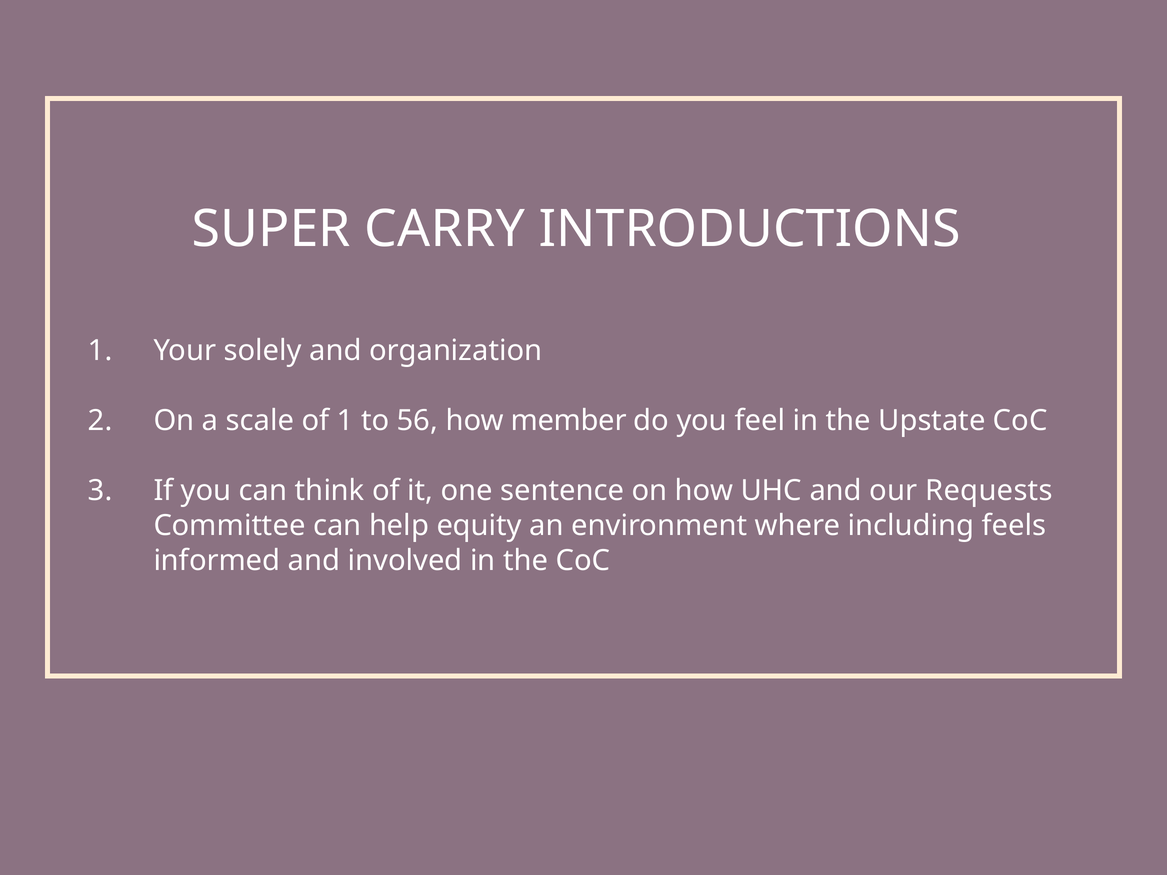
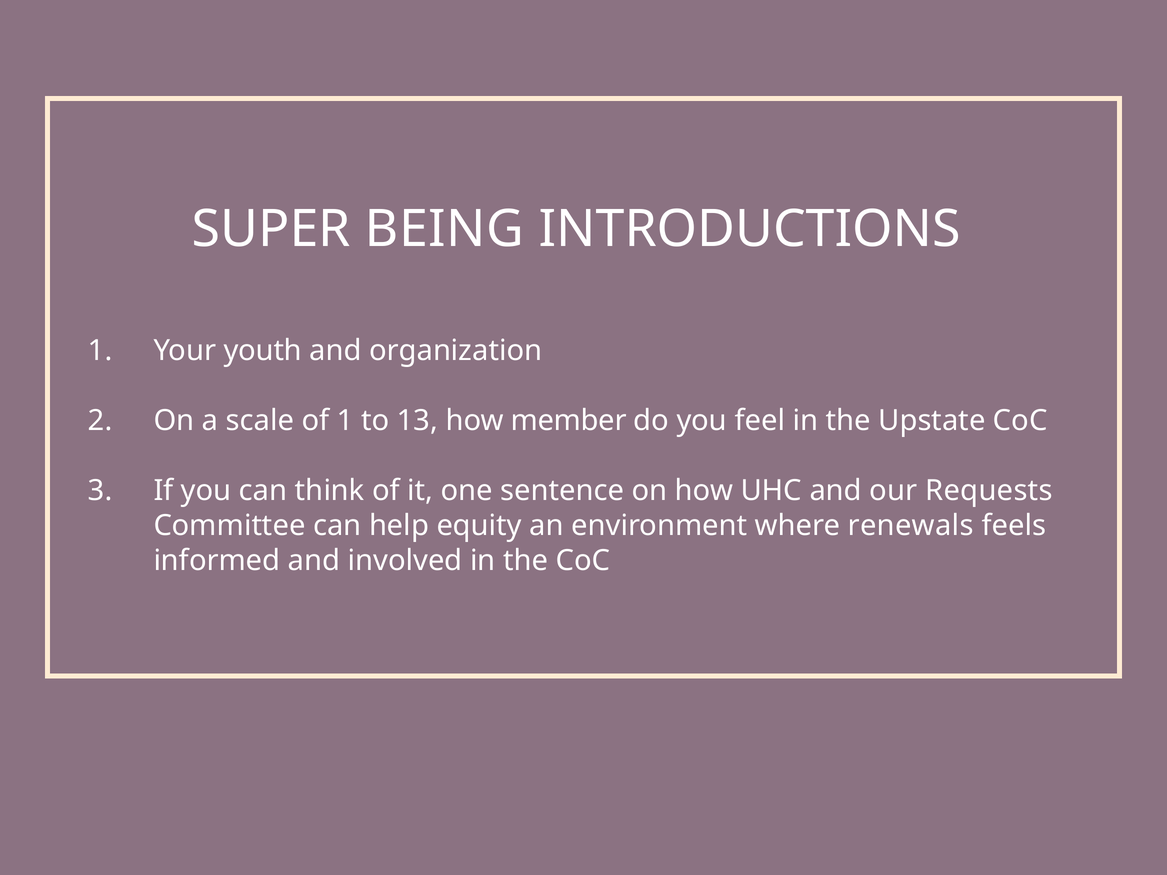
CARRY: CARRY -> BEING (444, 229)
solely: solely -> youth (263, 351)
56: 56 -> 13 (417, 421)
including: including -> renewals (911, 526)
